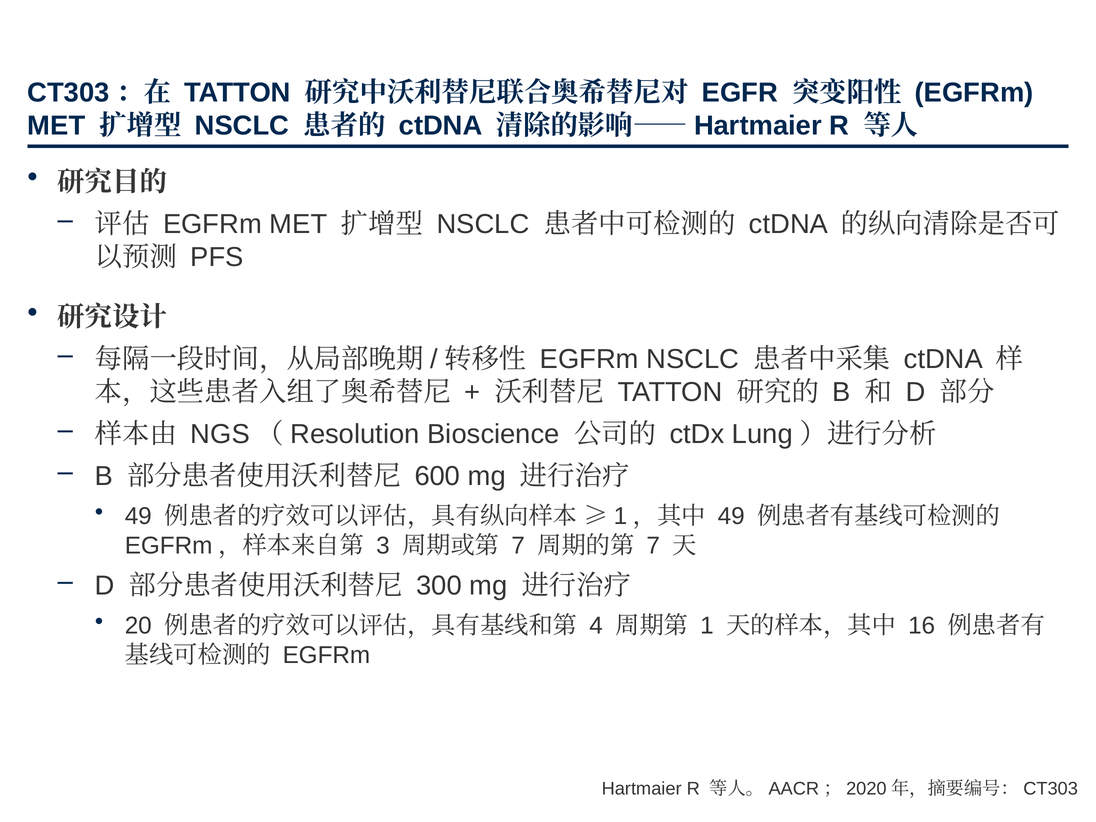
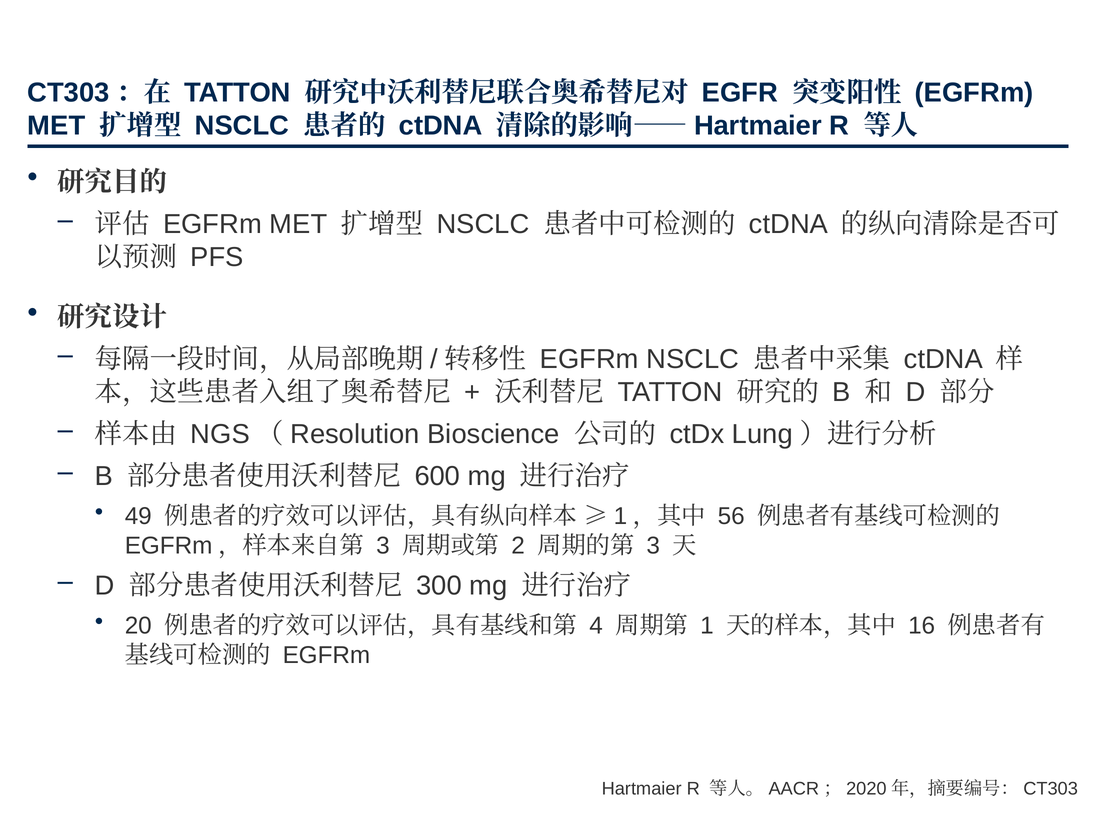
49: 49 -> 56 (731, 516)
7: 7 -> 2 (518, 545)
7: 7 -> 3 (653, 545)
